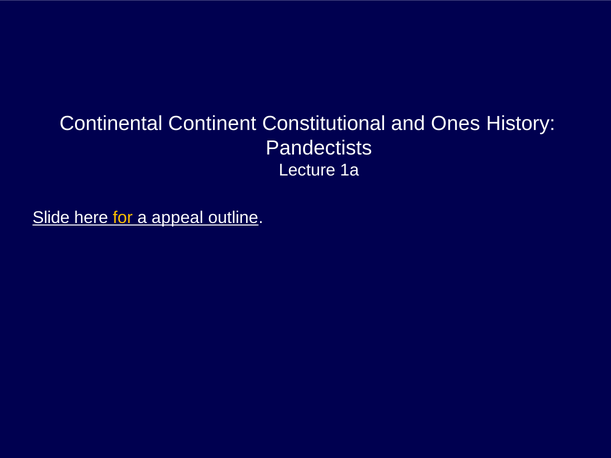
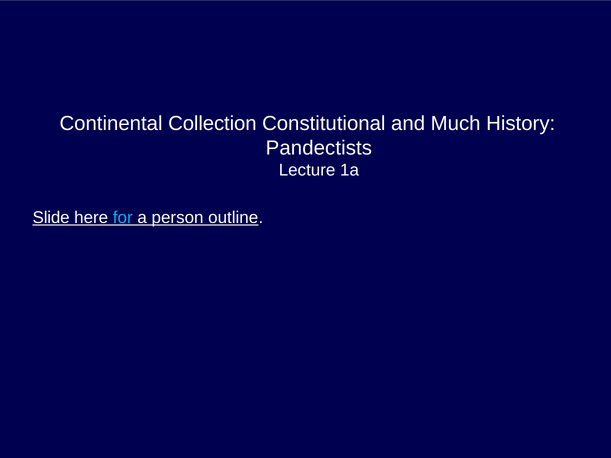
Continent: Continent -> Collection (212, 124)
Ones: Ones -> Much (456, 124)
for colour: yellow -> light blue (123, 218)
appeal: appeal -> person (178, 218)
